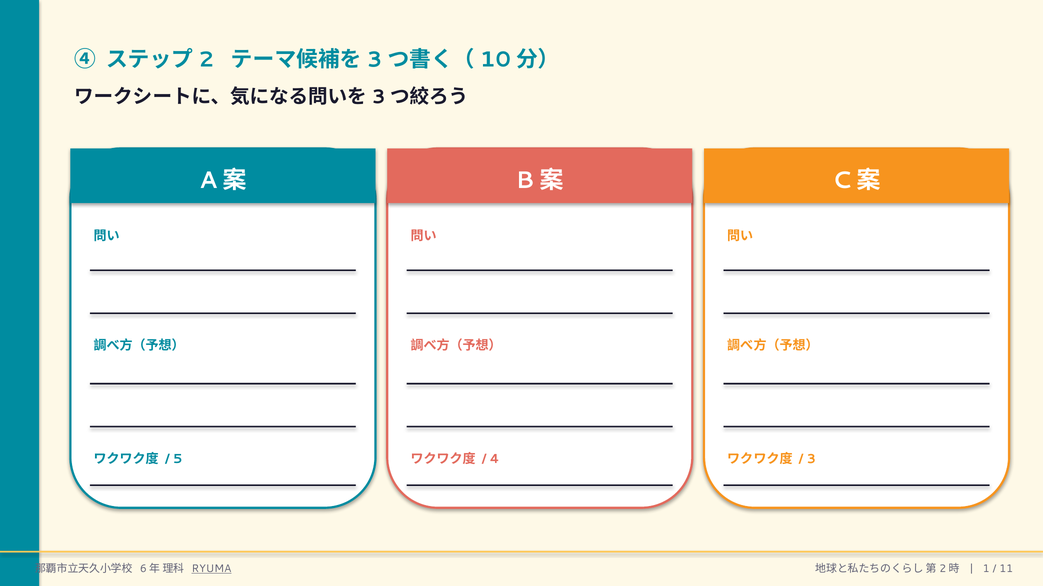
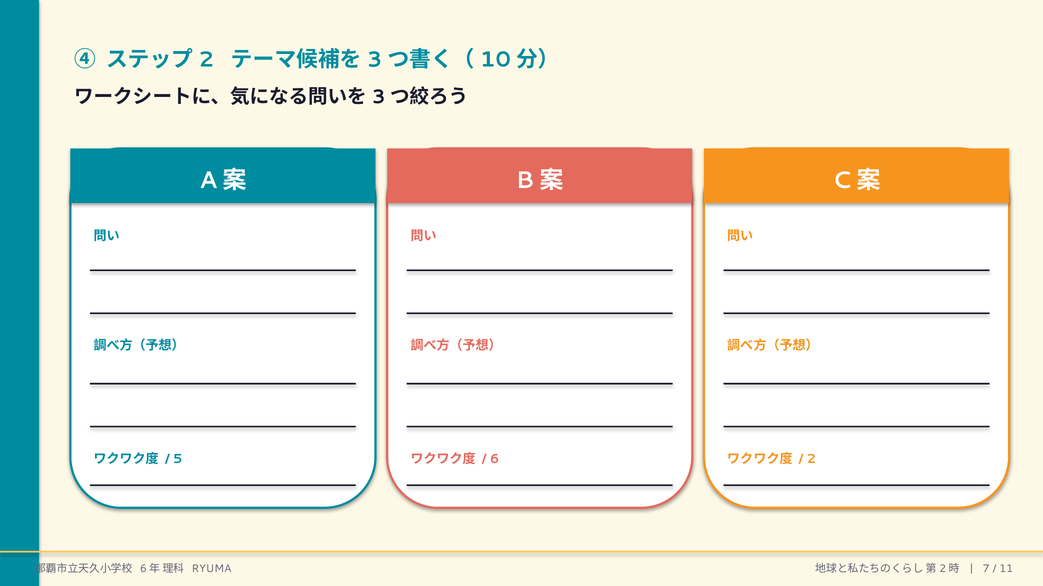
4: 4 -> 6 (495, 459)
3: 3 -> 2 (811, 459)
RYUMA underline: present -> none (211, 569)
1: 1 -> 7 (986, 569)
